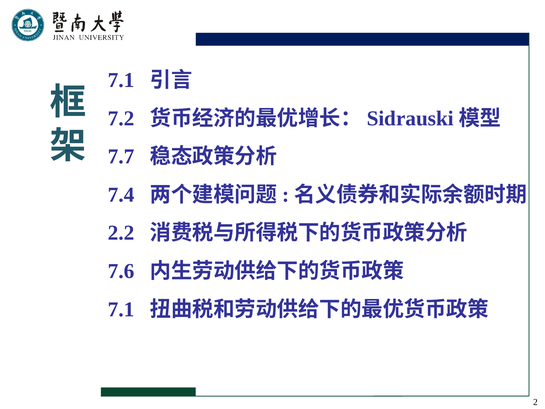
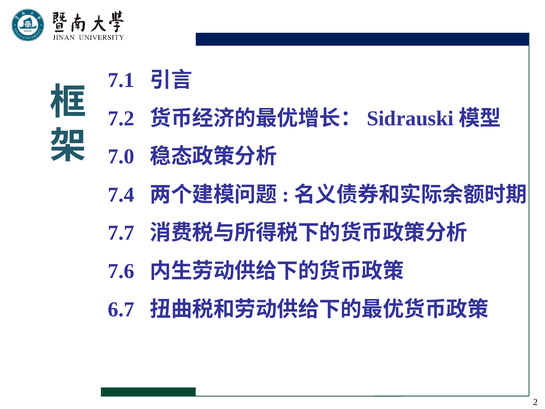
7.7: 7.7 -> 7.0 (121, 156)
2.2: 2.2 -> 7.7 (121, 233)
7.1: 7.1 -> 6.7 (121, 309)
